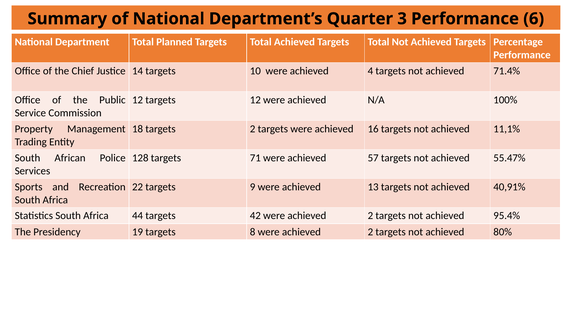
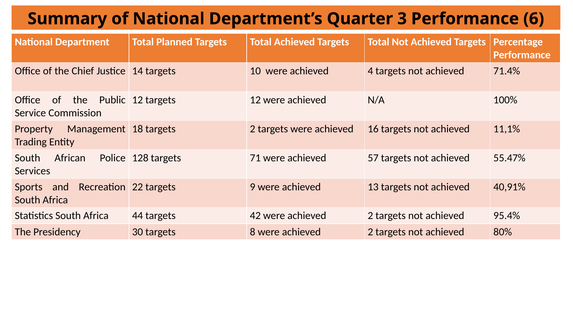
19: 19 -> 30 (138, 232)
